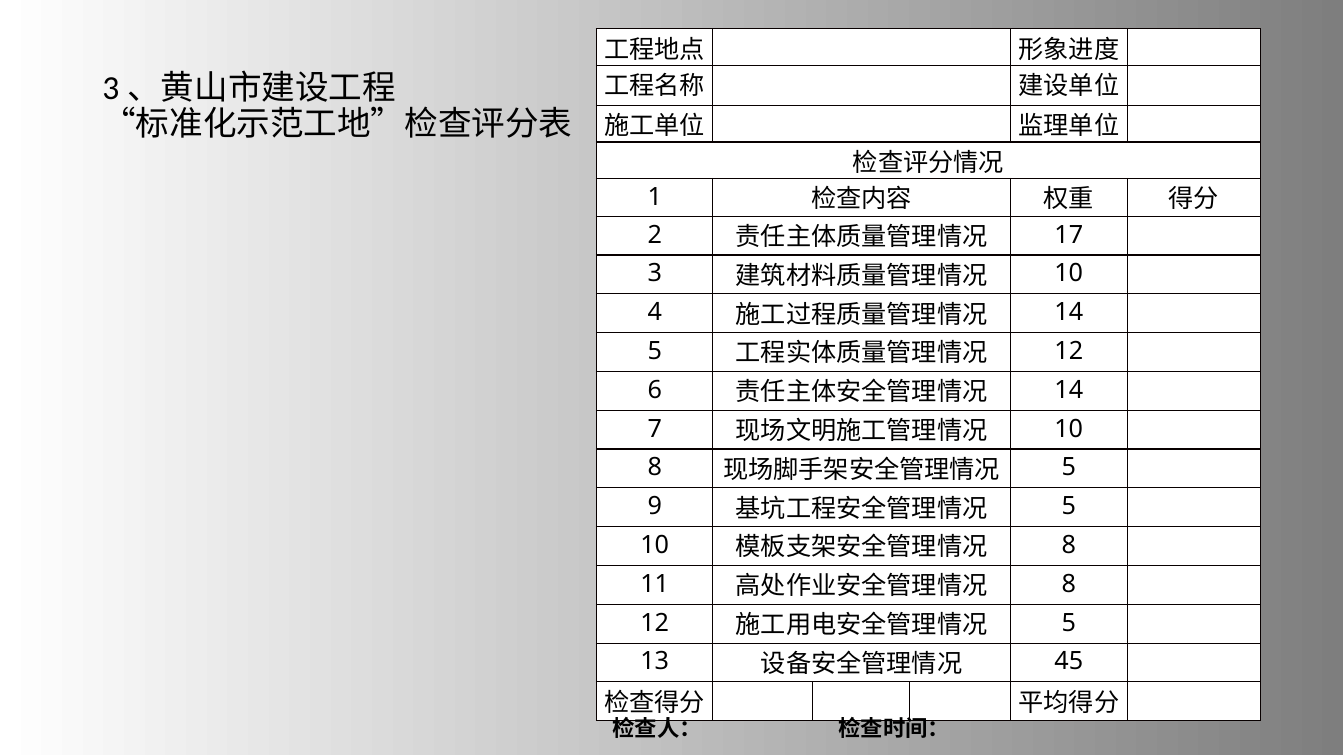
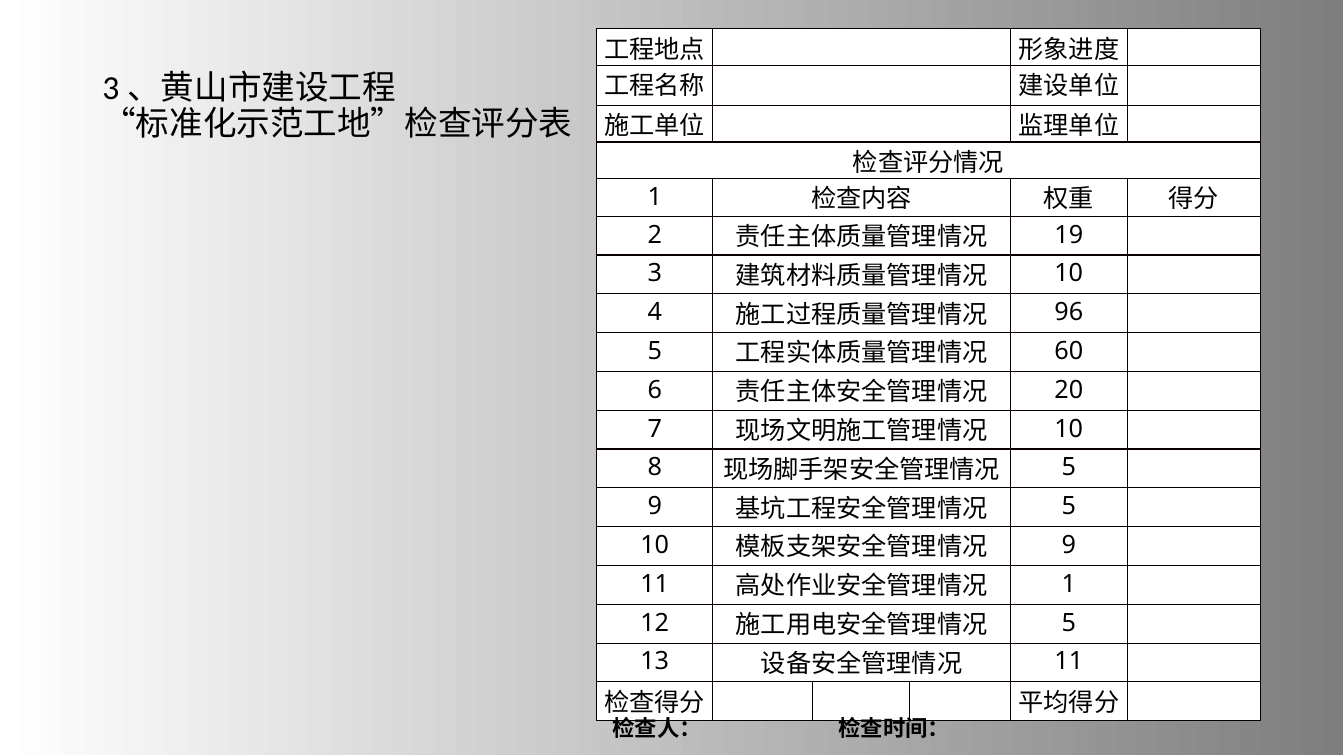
17: 17 -> 19 (1069, 235)
14: 14 -> 96 (1069, 313)
12: 12 -> 60 (1069, 351)
14: 14 -> 20 (1069, 390)
8: 8 -> 9 (1069, 546)
8: 8 -> 1 (1069, 584)
45: 45 -> 11 (1069, 662)
